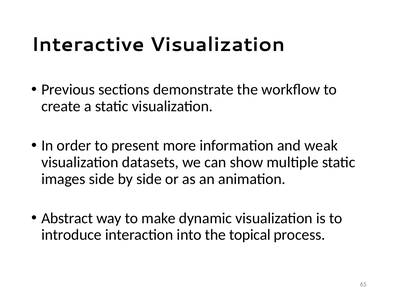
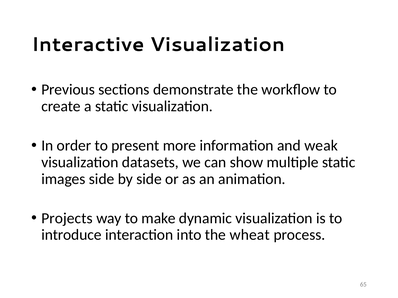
Abstract: Abstract -> Projects (67, 219)
topical: topical -> wheat (250, 235)
